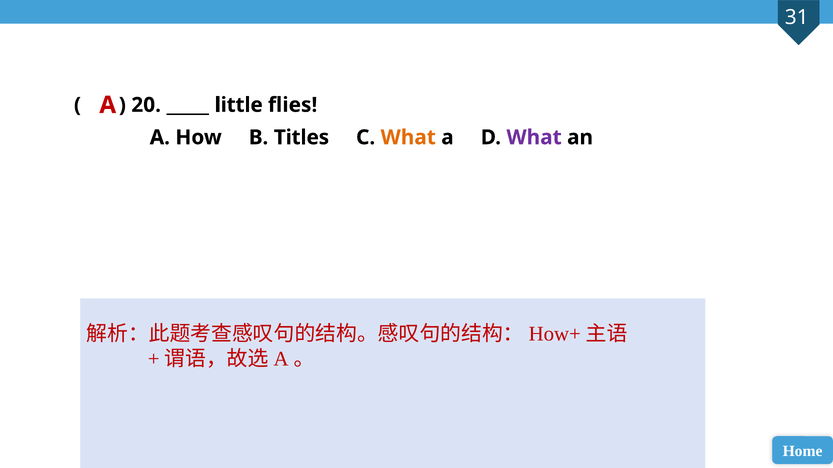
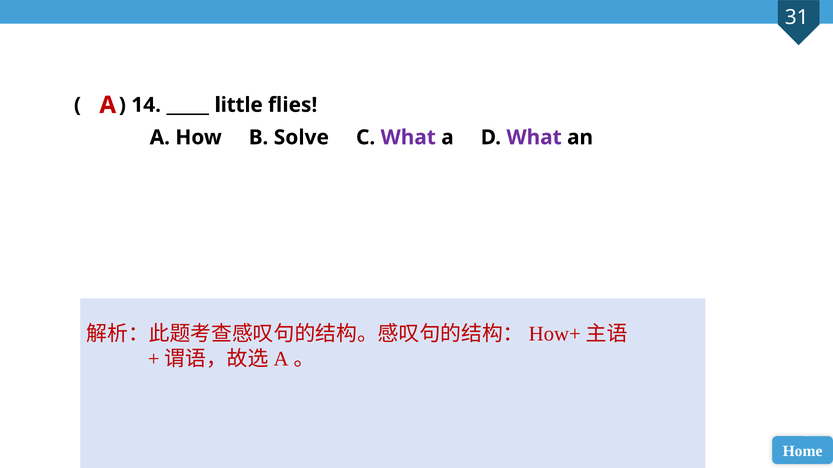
20: 20 -> 14 (146, 105)
Titles: Titles -> Solve (301, 138)
What colour: orange -> purple (408, 138)
